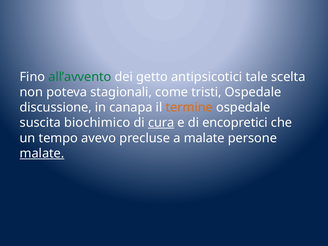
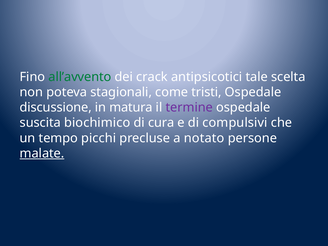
getto: getto -> crack (152, 77)
canapa: canapa -> matura (131, 107)
termine colour: orange -> purple (189, 107)
cura underline: present -> none (161, 123)
encopretici: encopretici -> compulsivi (235, 123)
avevo: avevo -> picchi (99, 138)
a malate: malate -> notato (204, 138)
